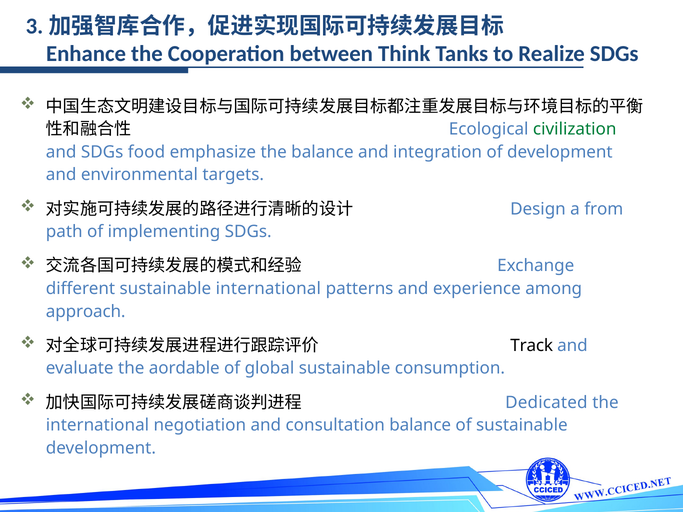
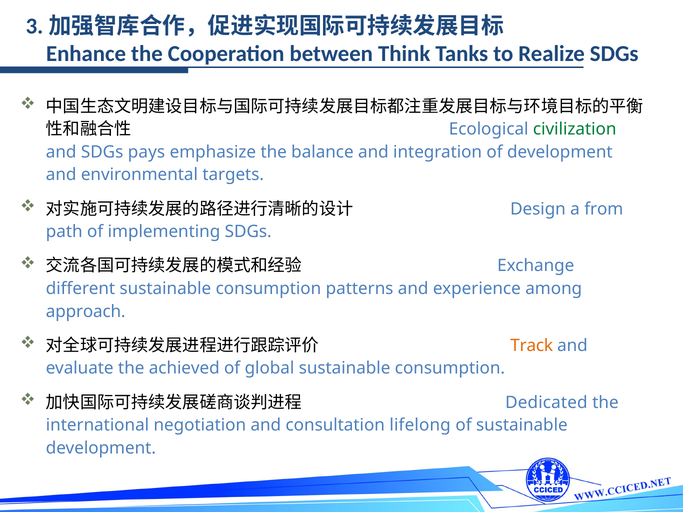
food: food -> pays (146, 152)
different sustainable international: international -> consumption (268, 289)
Track colour: black -> orange (532, 346)
aordable: aordable -> achieved (184, 368)
consultation balance: balance -> lifelong (420, 425)
